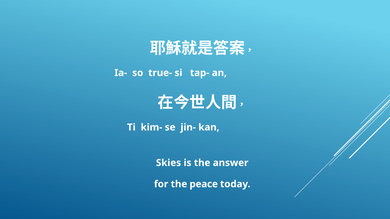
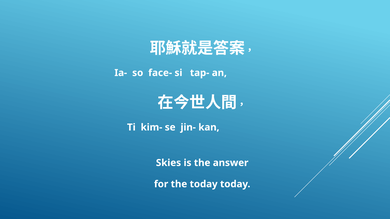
true-: true- -> face- (160, 73)
the peace: peace -> today (204, 184)
